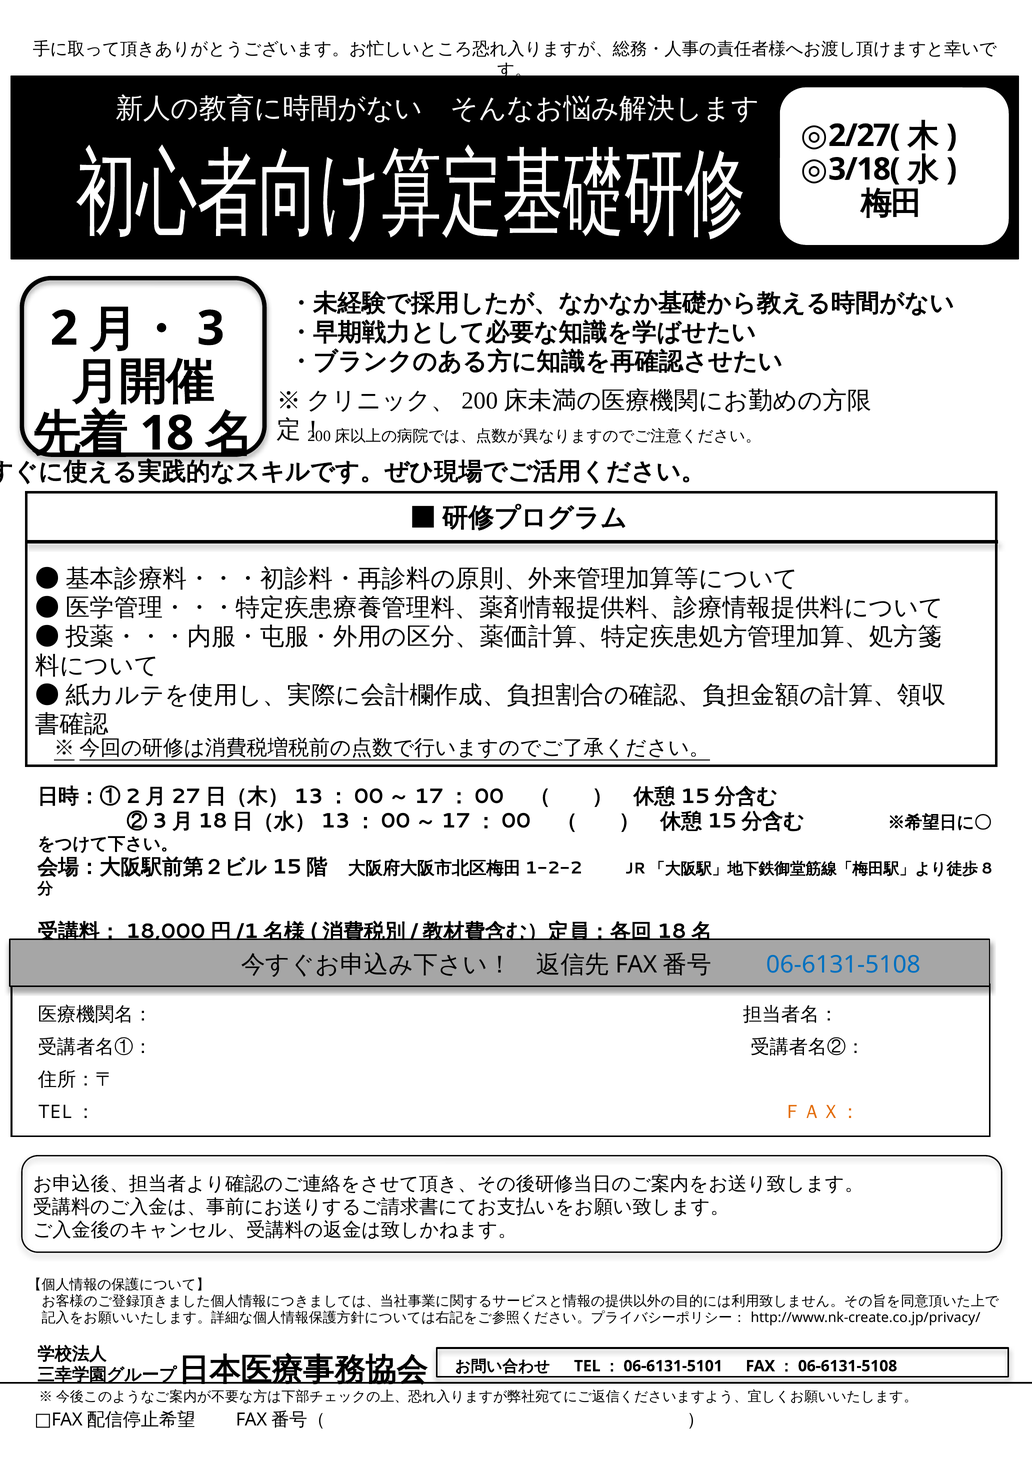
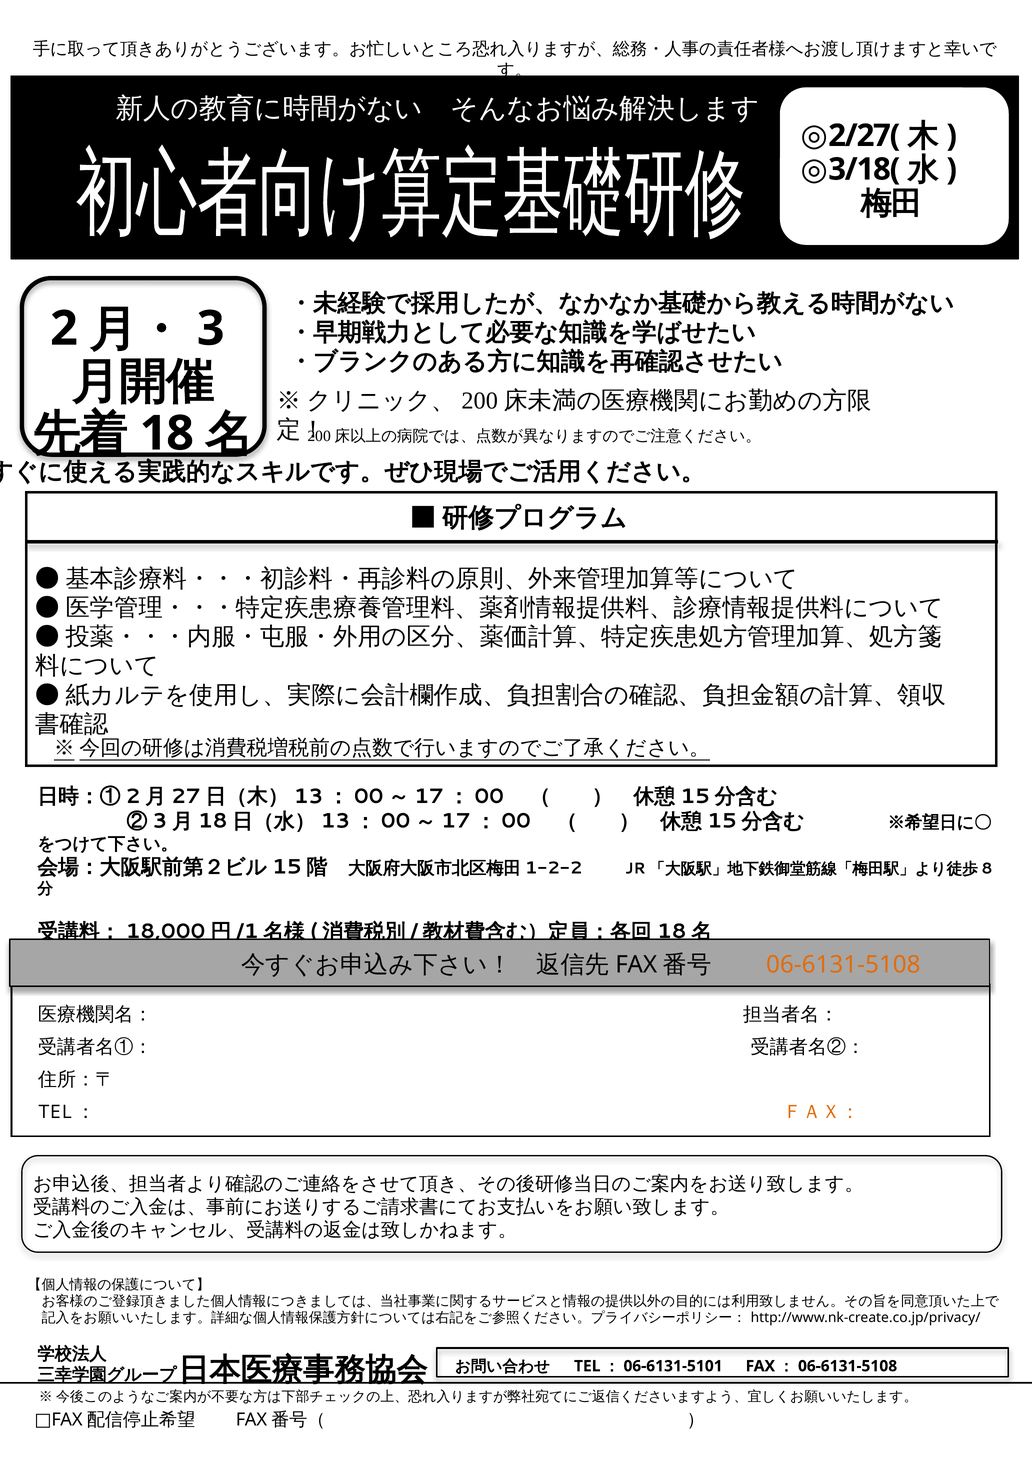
06-6131-5108 colour: blue -> orange (843, 965)
